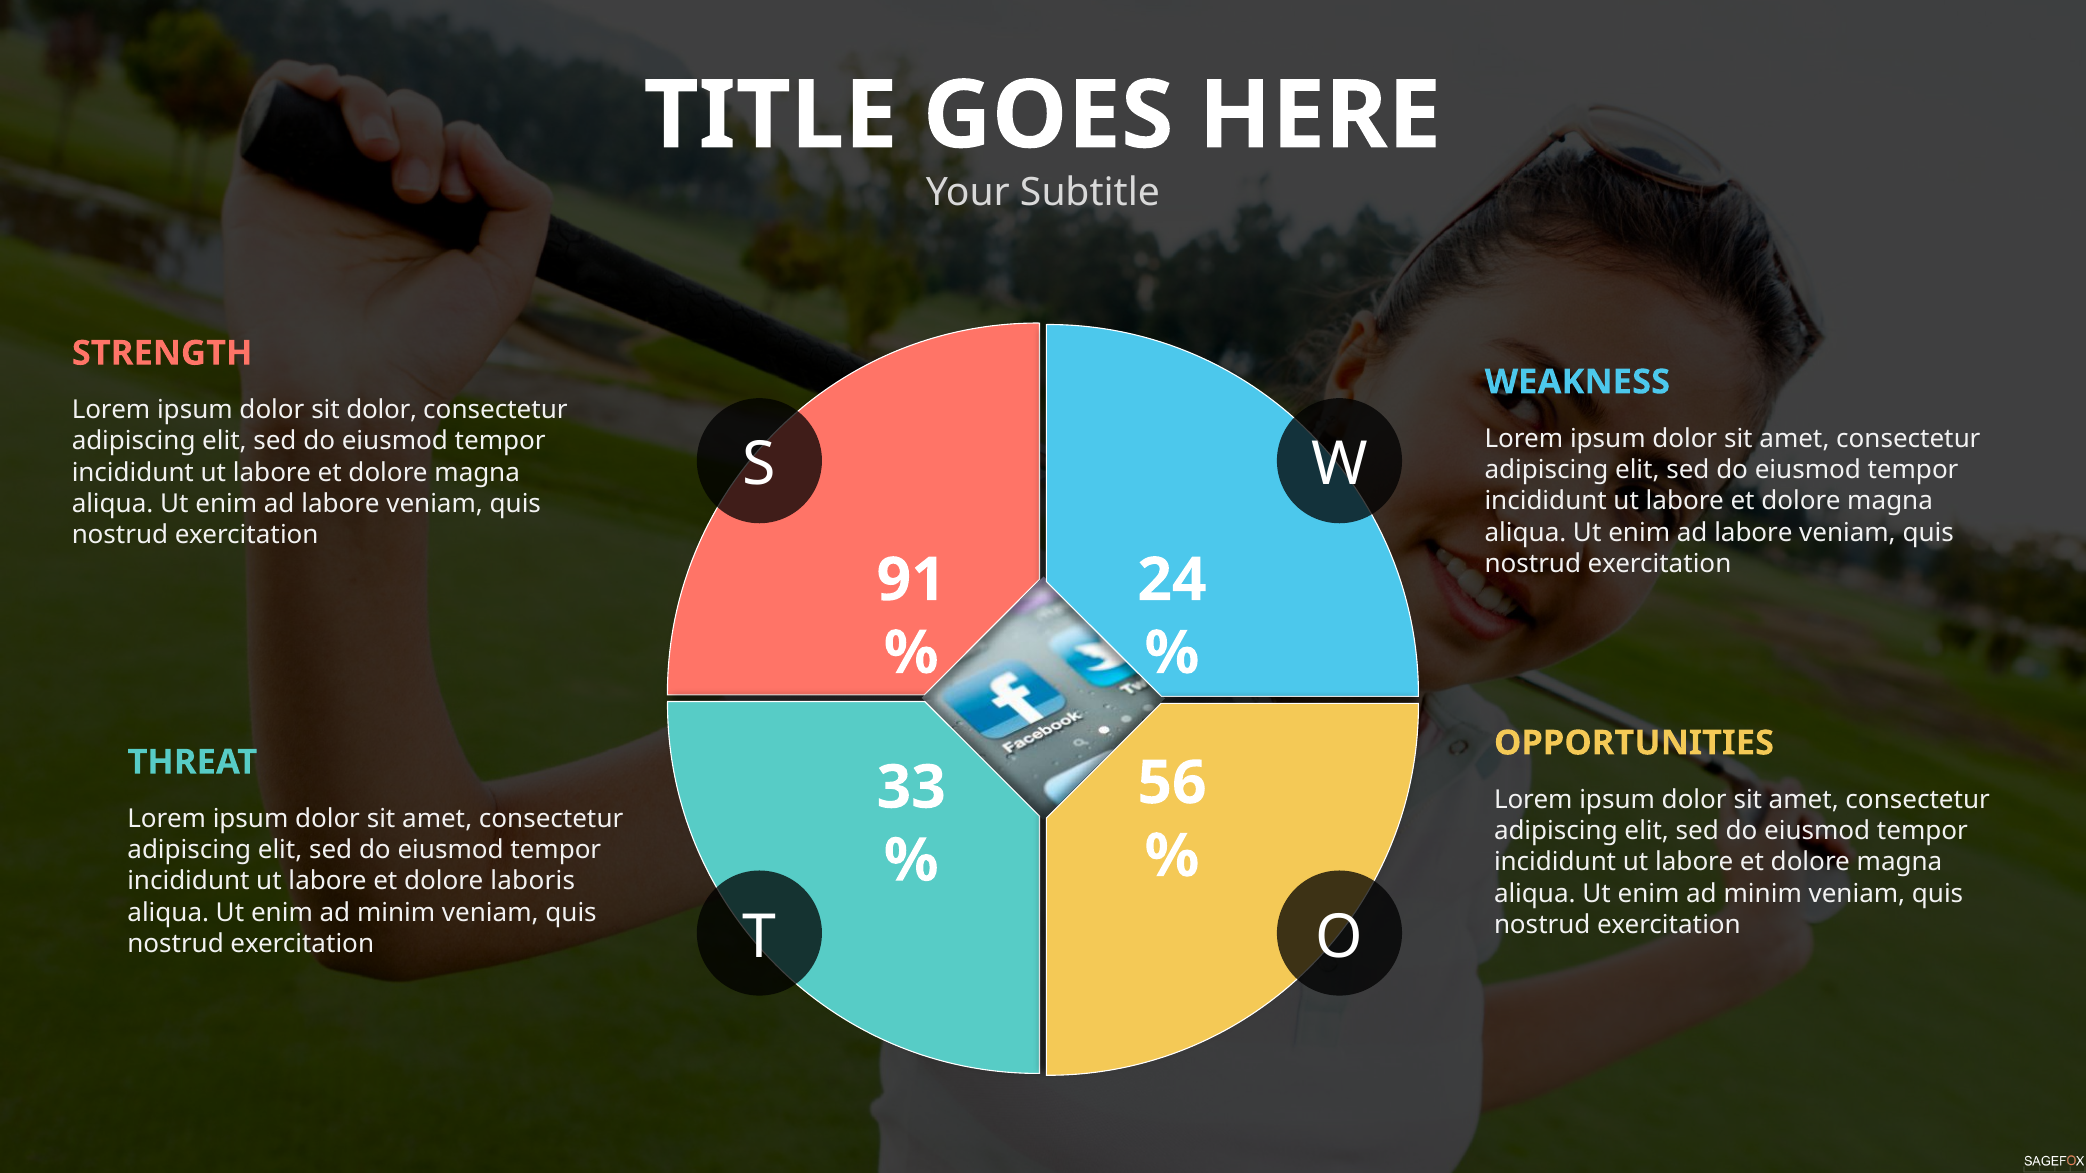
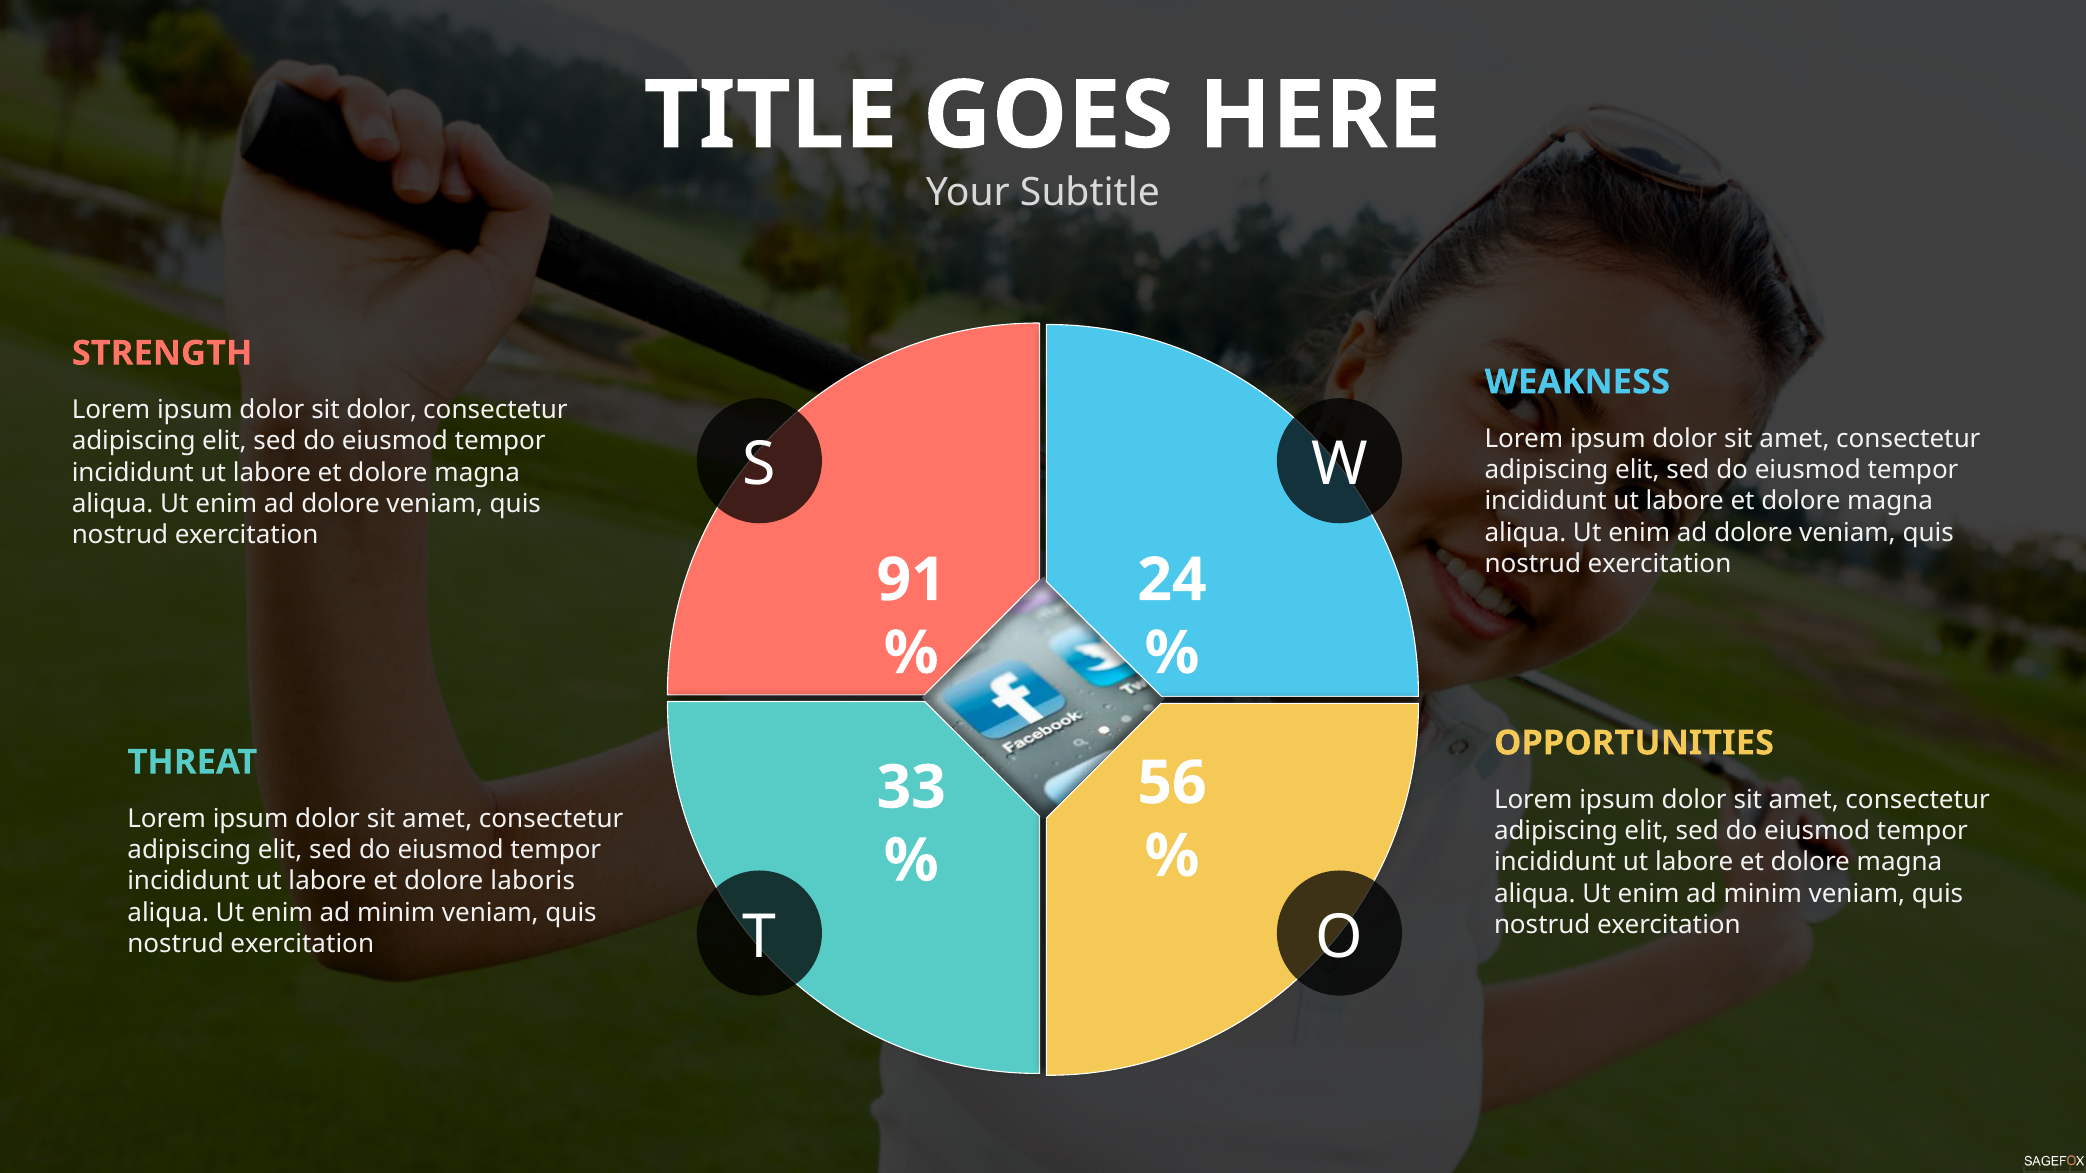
labore: labore -> dolore (341, 504)
labore: labore -> dolore (1754, 533)
